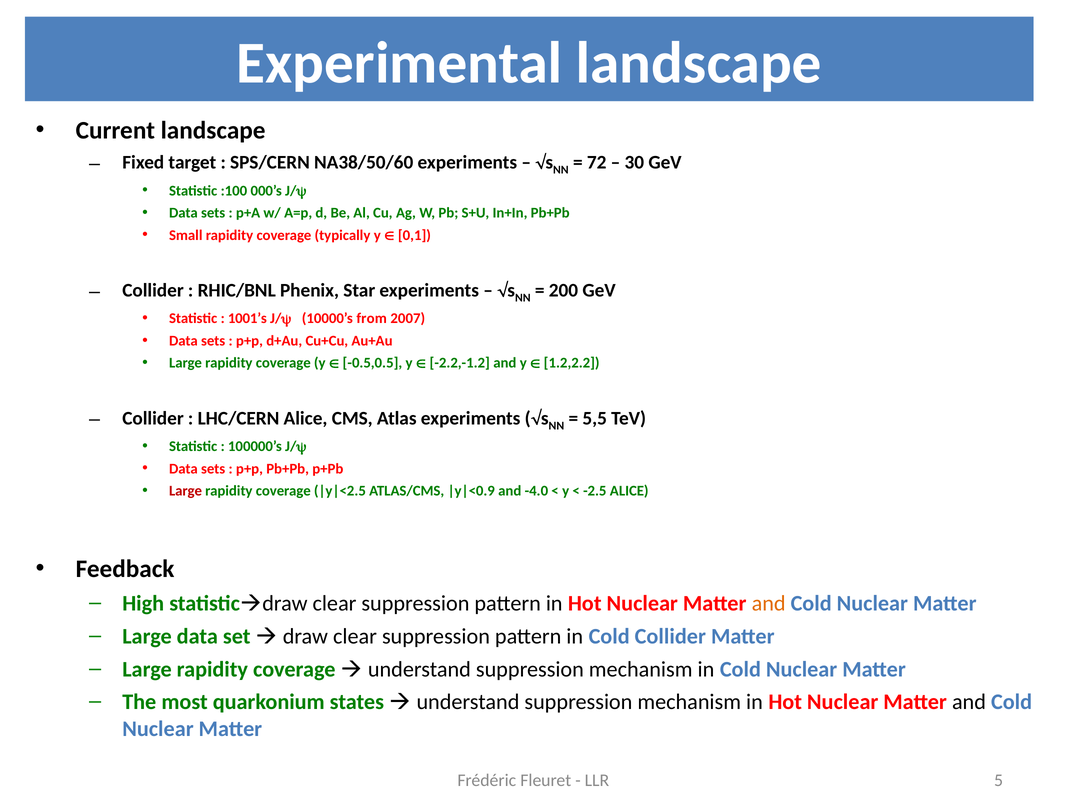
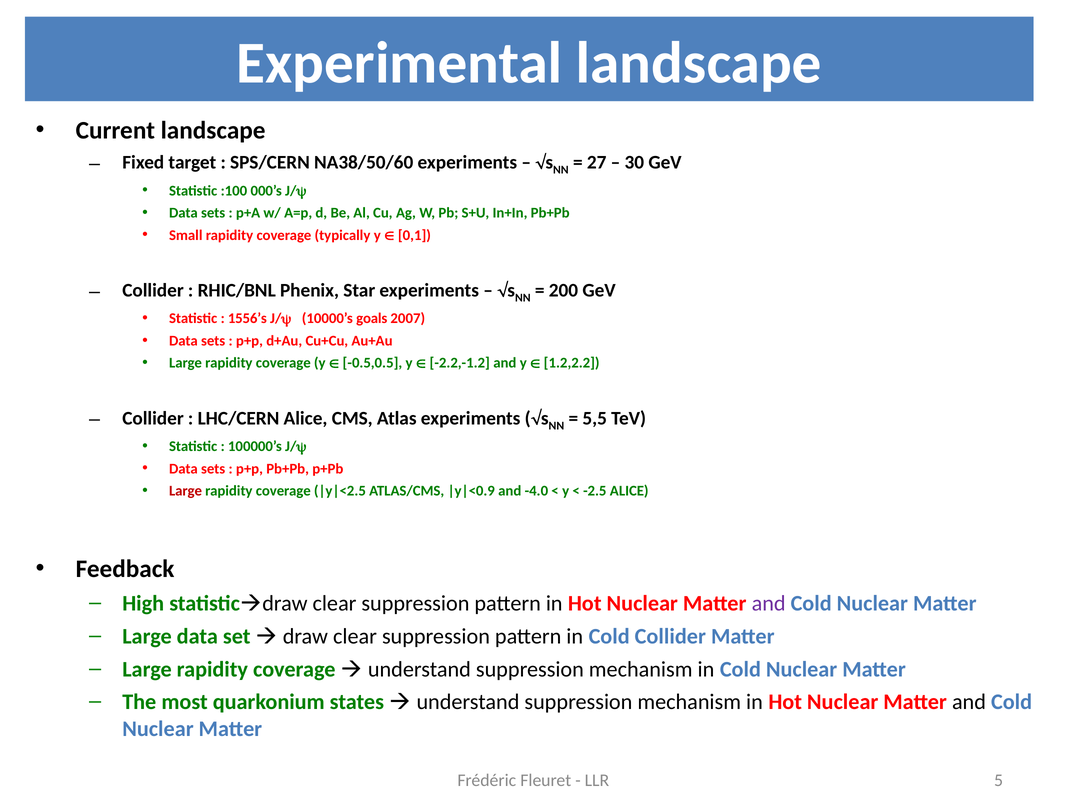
72: 72 -> 27 (597, 163)
1001’s: 1001’s -> 1556’s (247, 319)
from: from -> goals (372, 319)
and colour: orange -> purple (769, 604)
